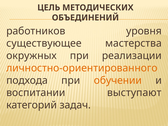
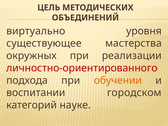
работников: работников -> виртуально (36, 31)
личностно-ориентированного colour: orange -> red (82, 68)
выступают: выступают -> городском (134, 93)
задач: задач -> науке (75, 105)
